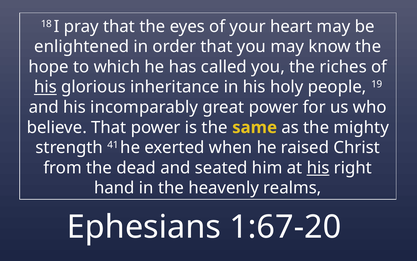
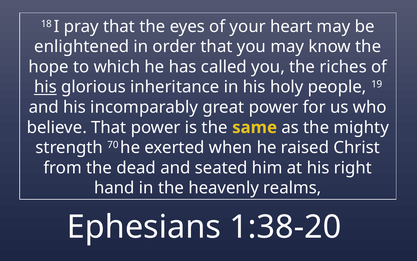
41: 41 -> 70 (113, 145)
his underline: present -> none (318, 168)
1:67-20: 1:67-20 -> 1:38-20 (285, 227)
